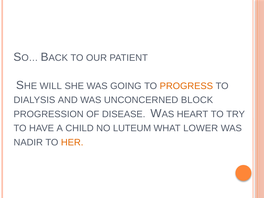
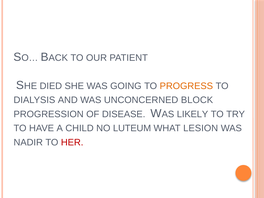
WILL: WILL -> DIED (51, 86)
HEART: HEART -> LIKELY (192, 114)
LOWER: LOWER -> LESION (201, 128)
HER colour: orange -> red (72, 142)
